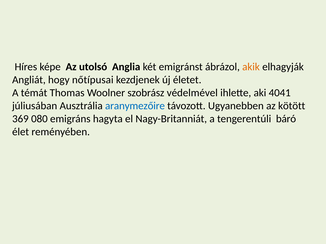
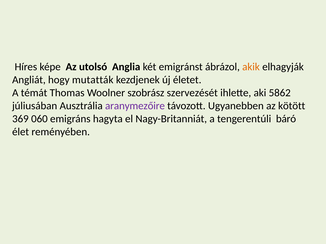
nőtípusai: nőtípusai -> mutatták (93, 80)
védelmével: védelmével -> szervezését (192, 93)
4041: 4041 -> 5862 (280, 93)
aranymezőire colour: blue -> purple (135, 106)
080: 080 -> 060 (39, 119)
